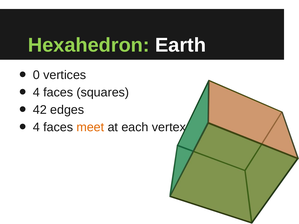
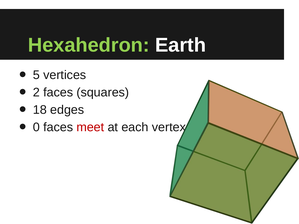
0: 0 -> 5 (36, 75)
4: 4 -> 2 (36, 92)
42: 42 -> 18 (40, 110)
4: 4 -> 0 (36, 127)
meet colour: orange -> red (90, 127)
